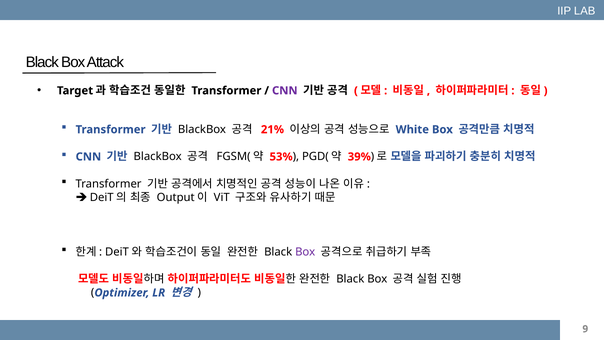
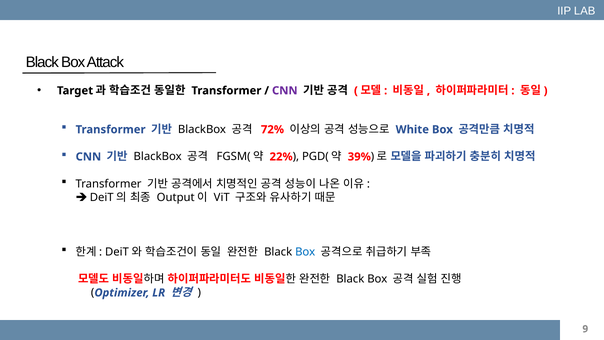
21%: 21% -> 72% (272, 129)
53%: 53% -> 22% (281, 157)
Box colour: purple -> blue (305, 252)
